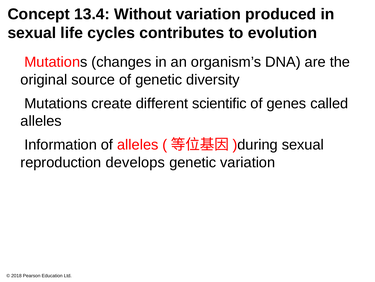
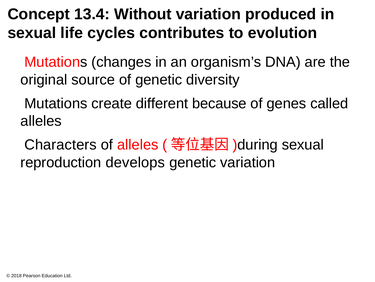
scientific: scientific -> because (219, 103)
Information: Information -> Characters (61, 145)
